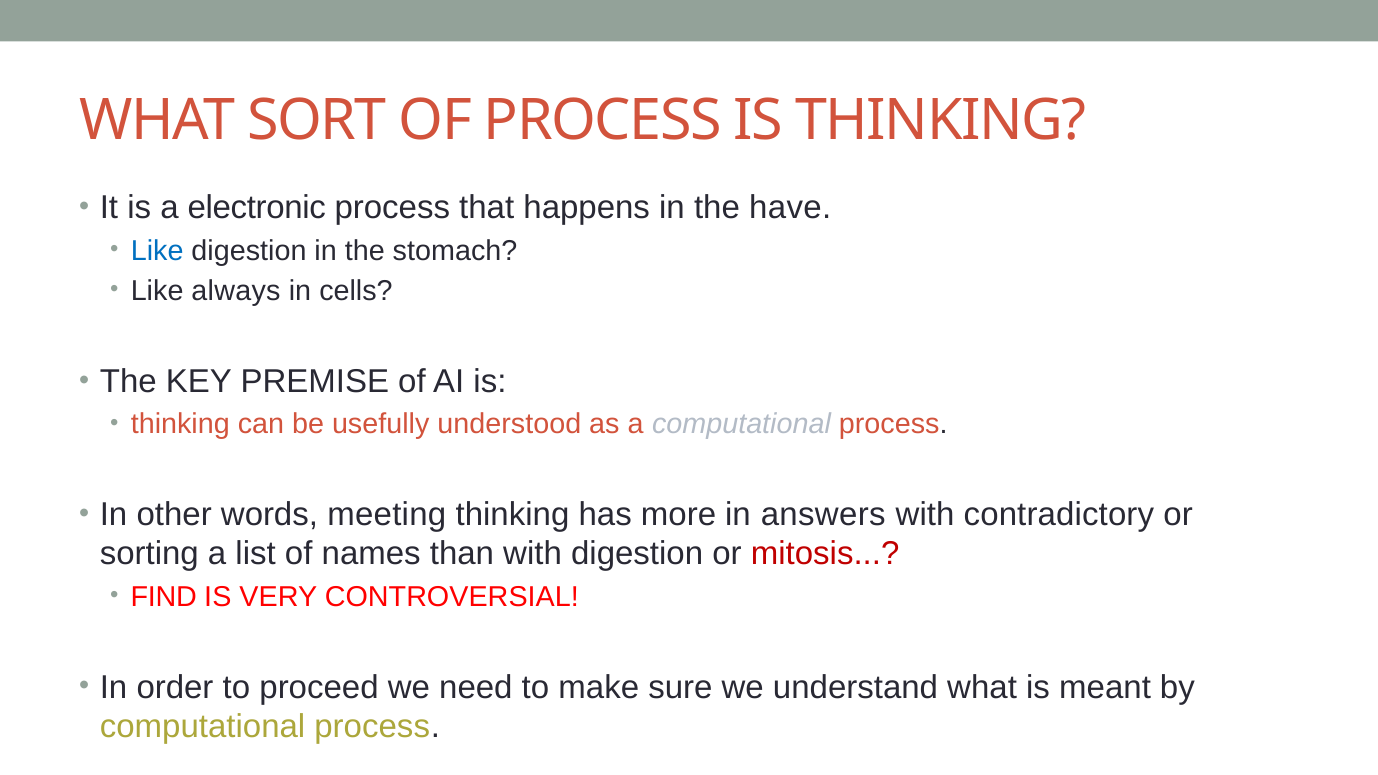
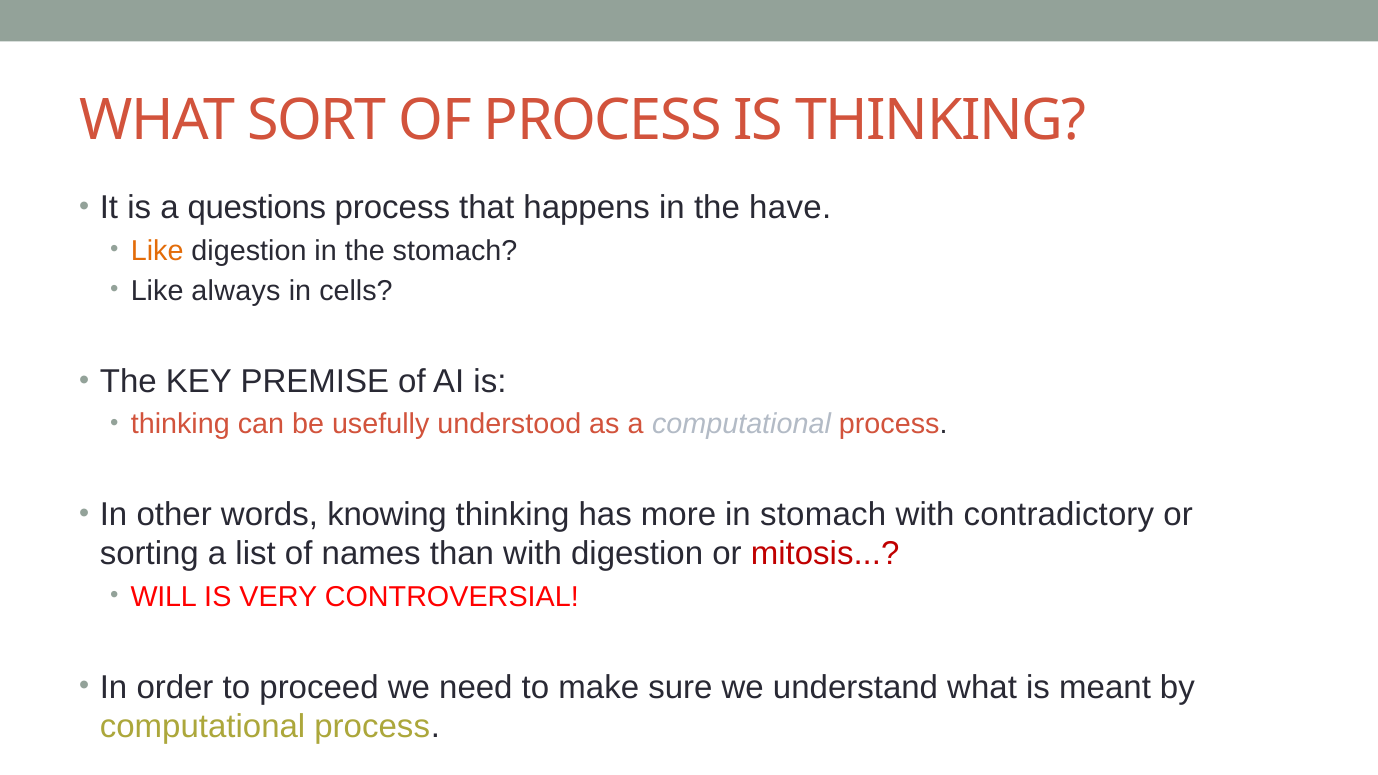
electronic: electronic -> questions (257, 208)
Like colour: blue -> orange (157, 251)
meeting: meeting -> knowing (387, 515)
in answers: answers -> stomach (823, 515)
FIND: FIND -> WILL (164, 597)
